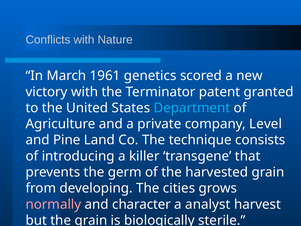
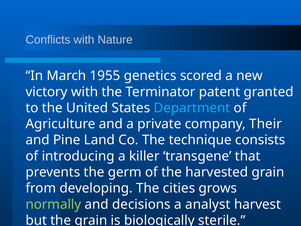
1961: 1961 -> 1955 (105, 76)
Level: Level -> Their (266, 124)
normally colour: pink -> light green (53, 204)
character: character -> decisions (141, 204)
